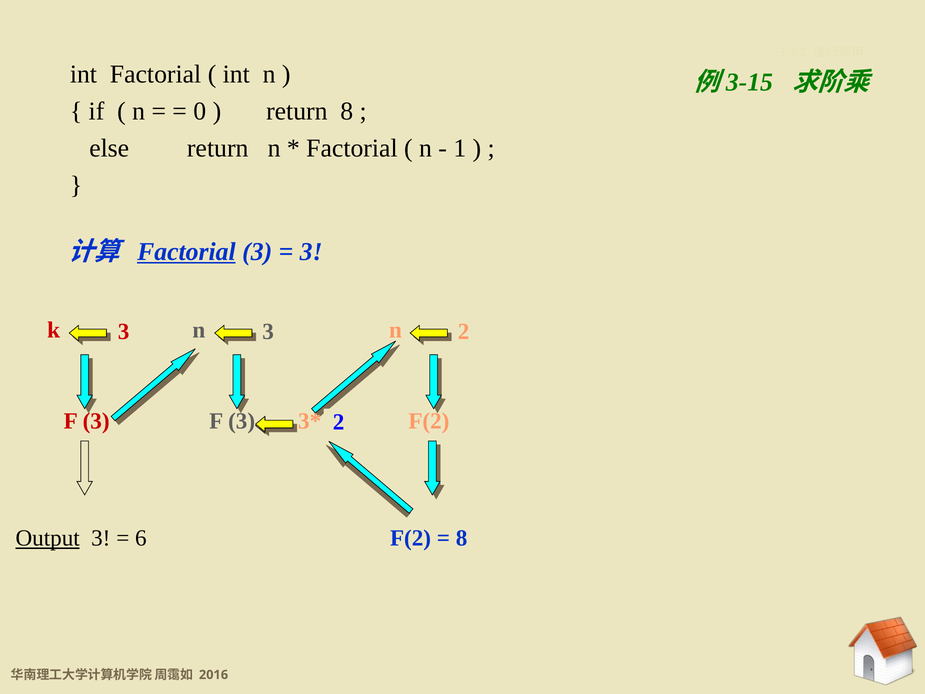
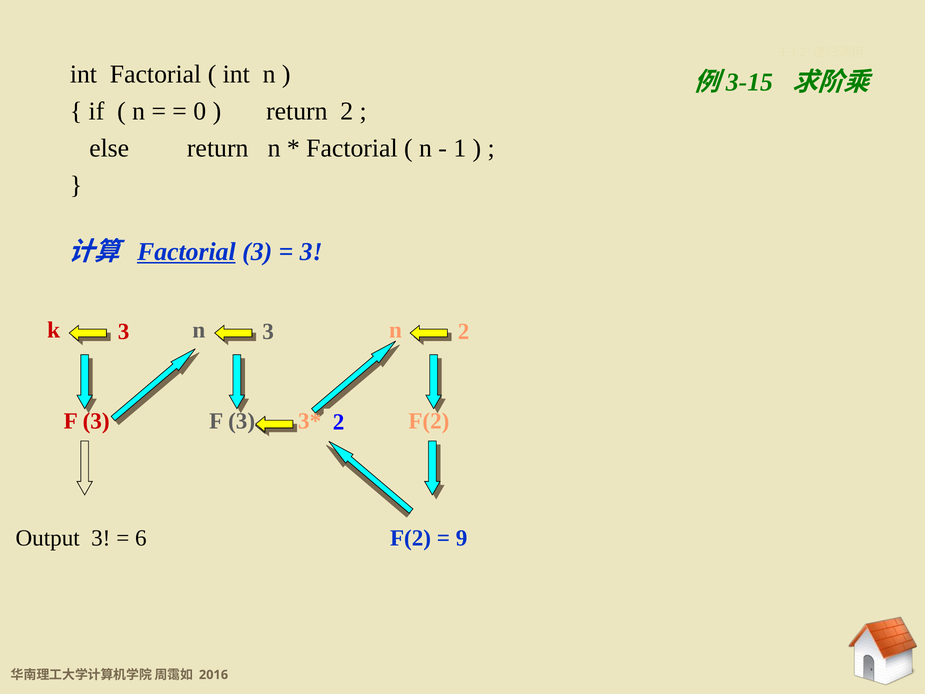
return 8: 8 -> 2 (347, 111)
Output underline: present -> none (48, 538)
8: 8 -> 9 (462, 538)
